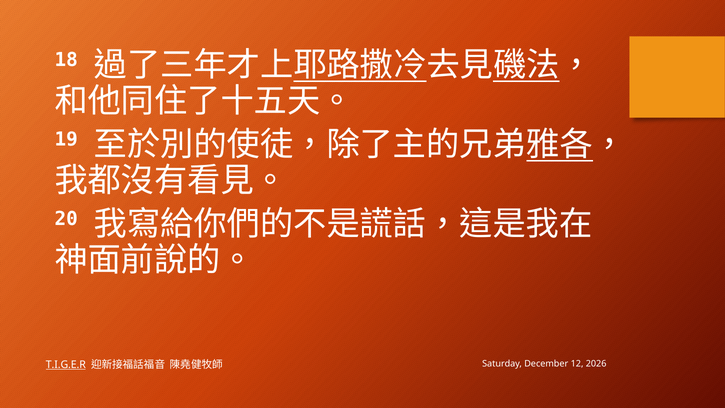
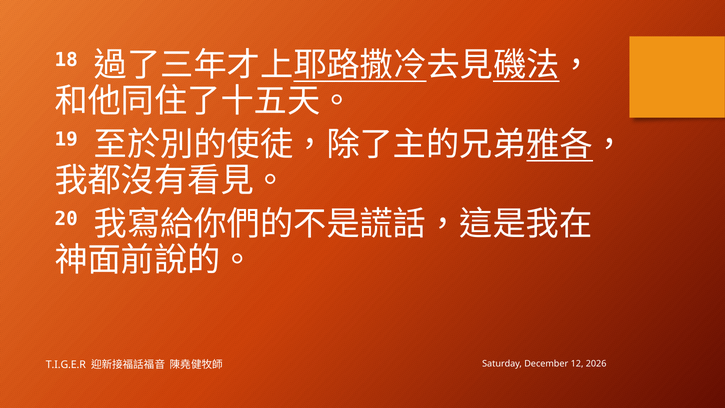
T.I.G.E.R underline: present -> none (66, 365)
